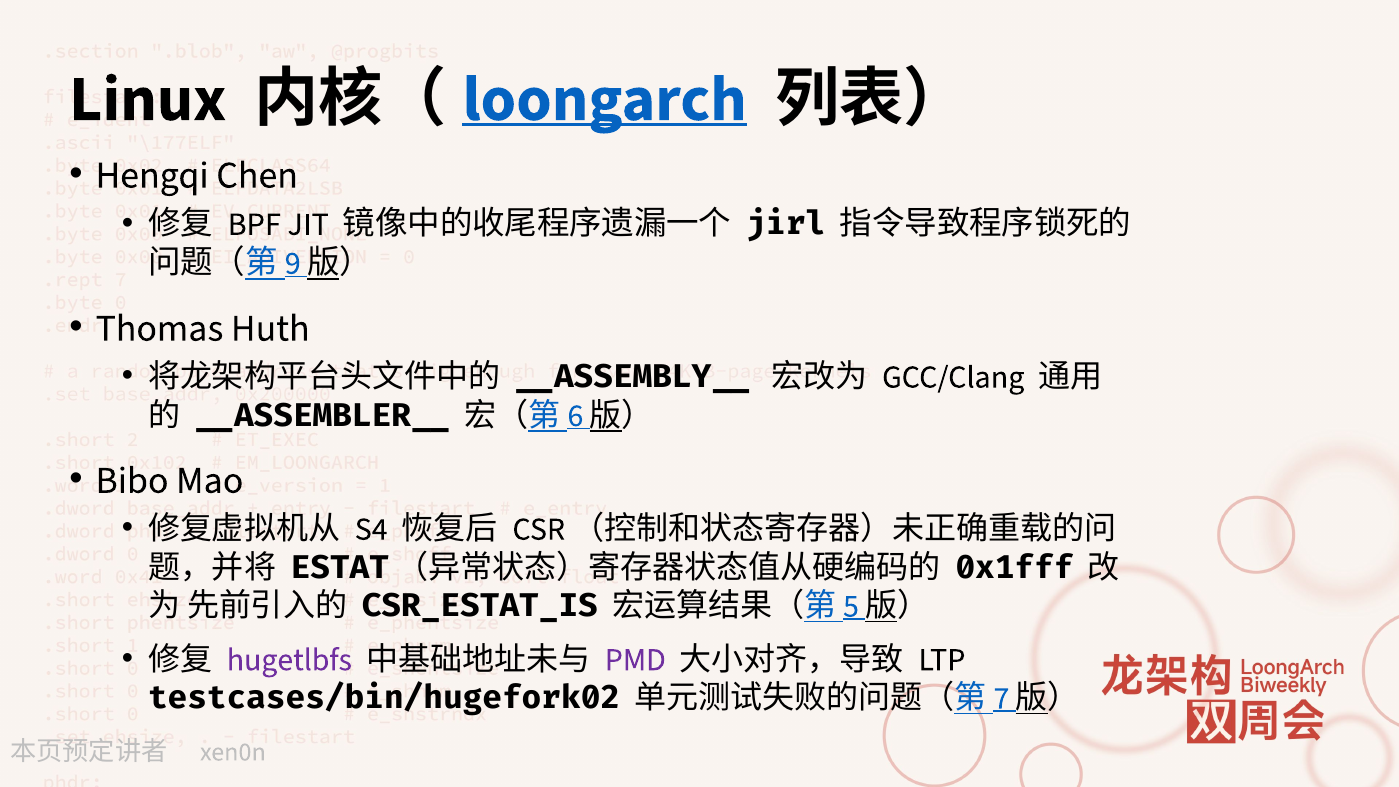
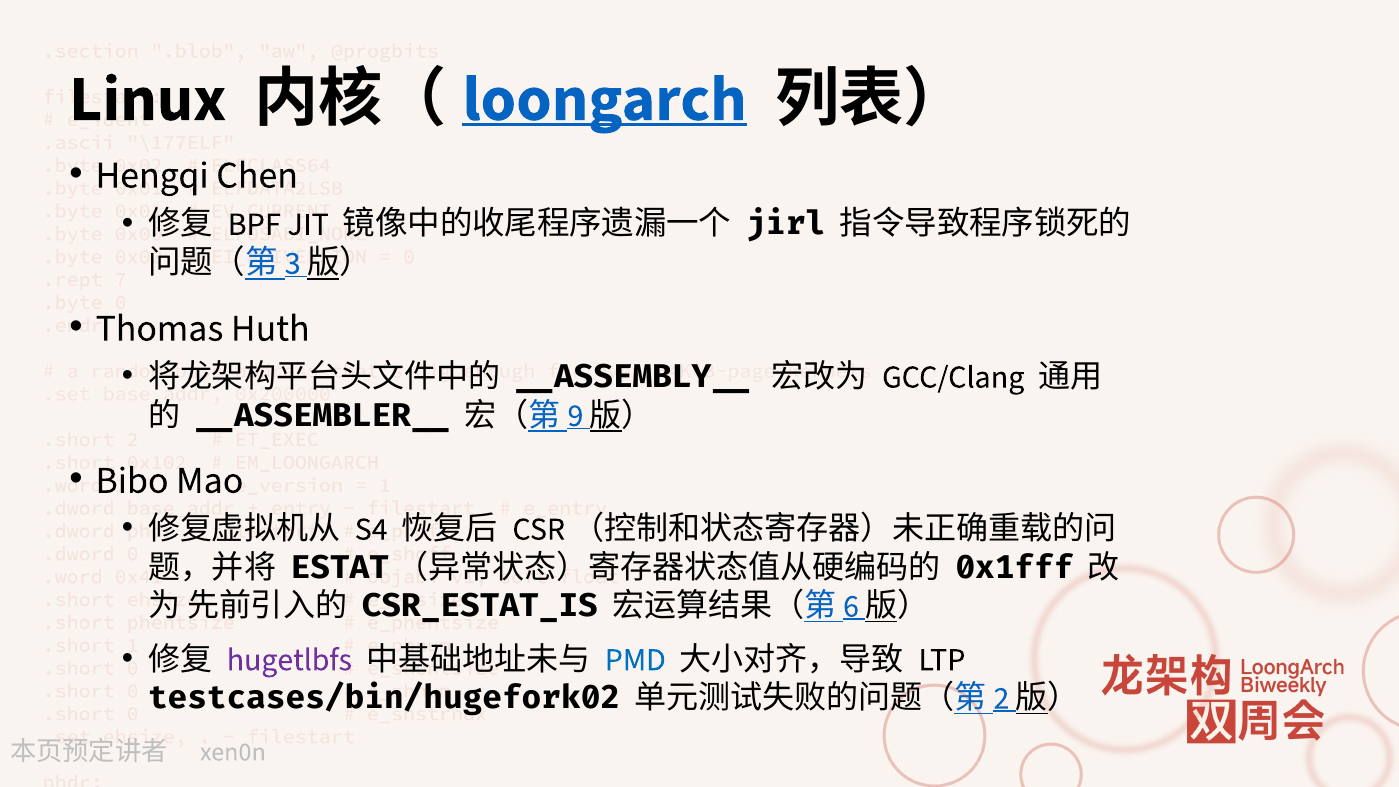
9: 9 -> 3 (293, 263)
6: 6 -> 9 (575, 415)
5: 5 -> 6 (851, 606)
PMD colour: purple -> blue (635, 660)
7: 7 -> 2 (1001, 698)
